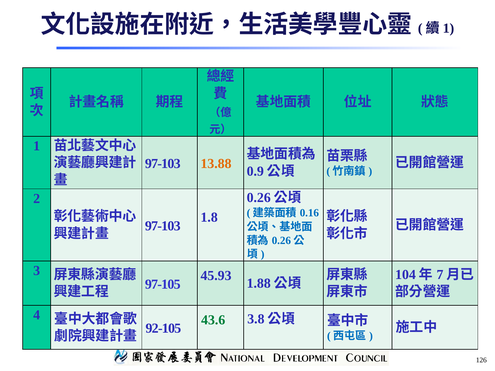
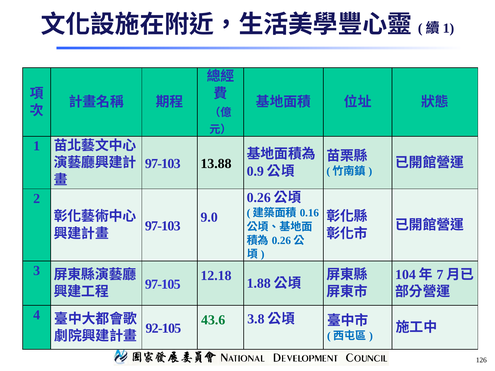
13.88 colour: orange -> black (216, 164)
1.8: 1.8 -> 9.0 (209, 218)
45.93: 45.93 -> 12.18 (216, 276)
